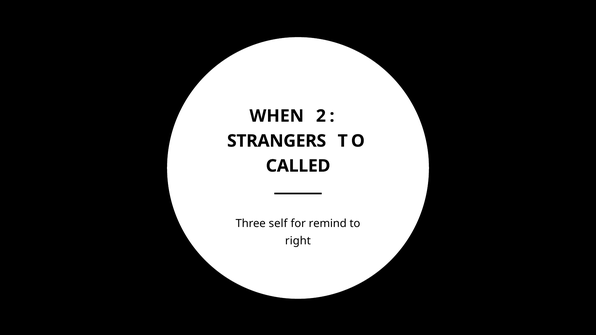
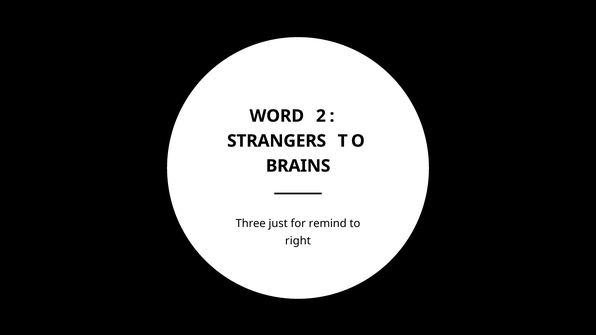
WHEN: WHEN -> WORD (277, 116)
CALLED: CALLED -> BRAINS (298, 166)
self: self -> just (278, 223)
